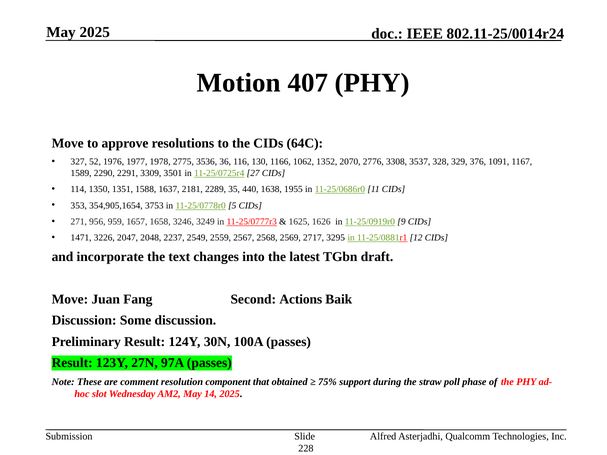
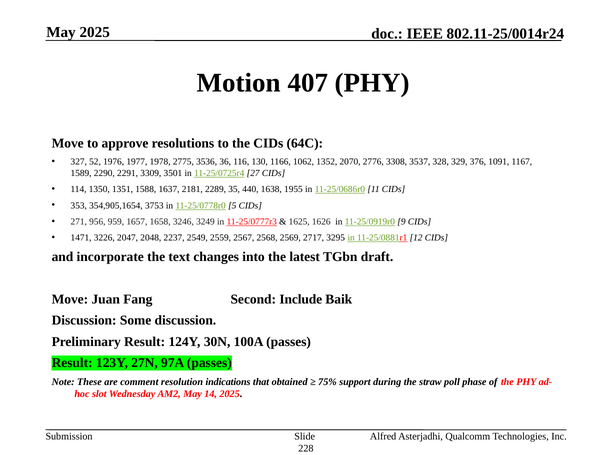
Actions: Actions -> Include (301, 299)
component: component -> indications (228, 382)
